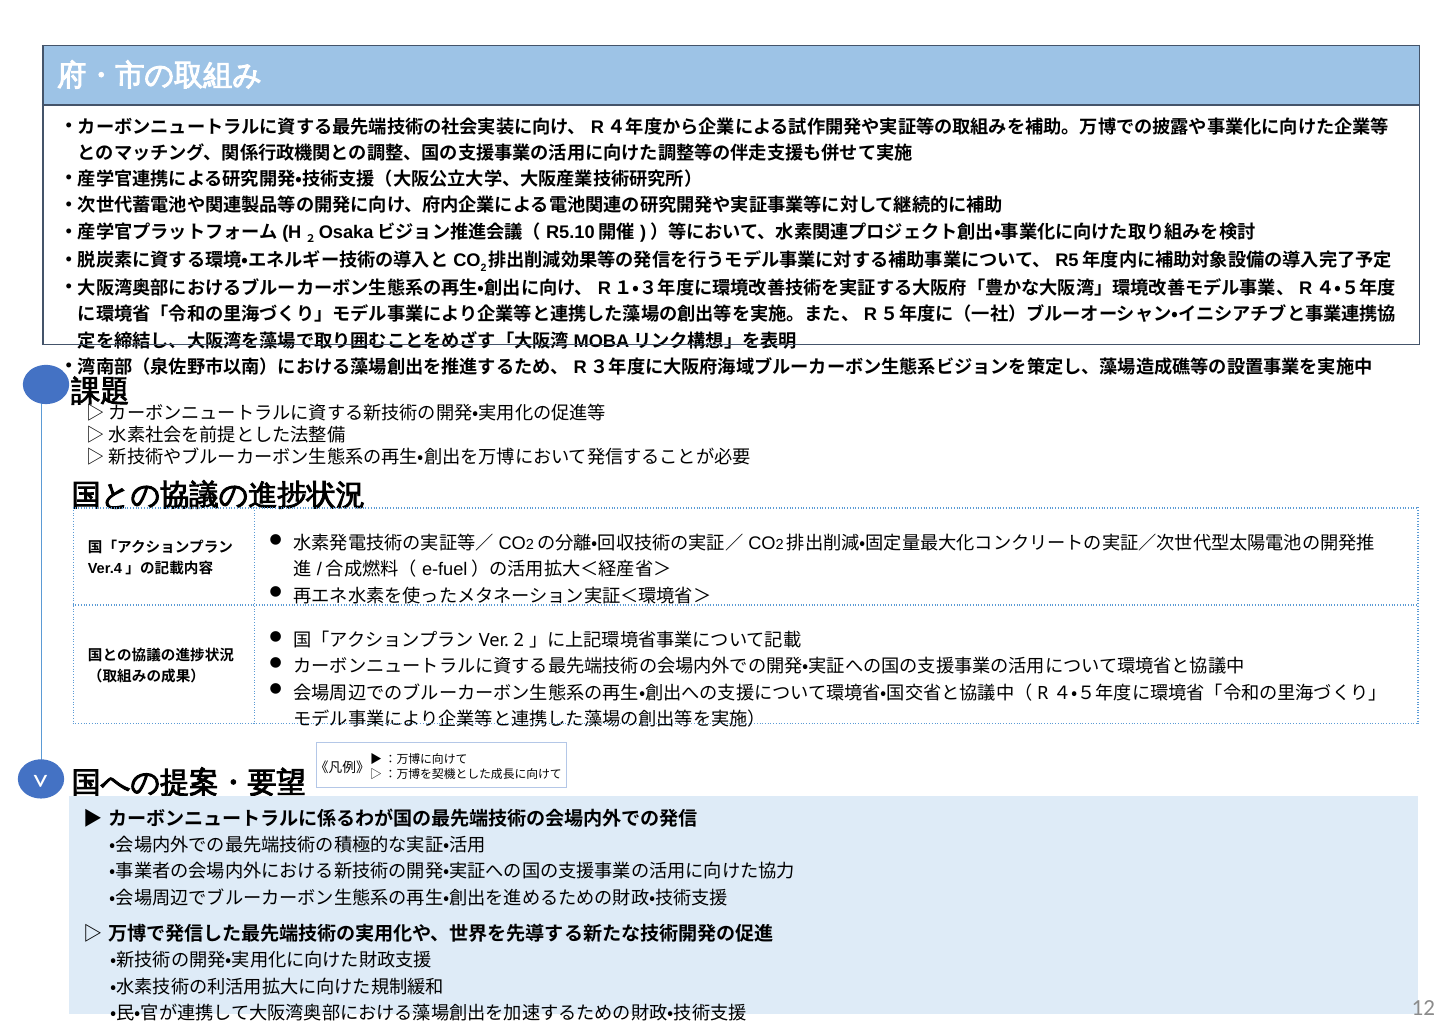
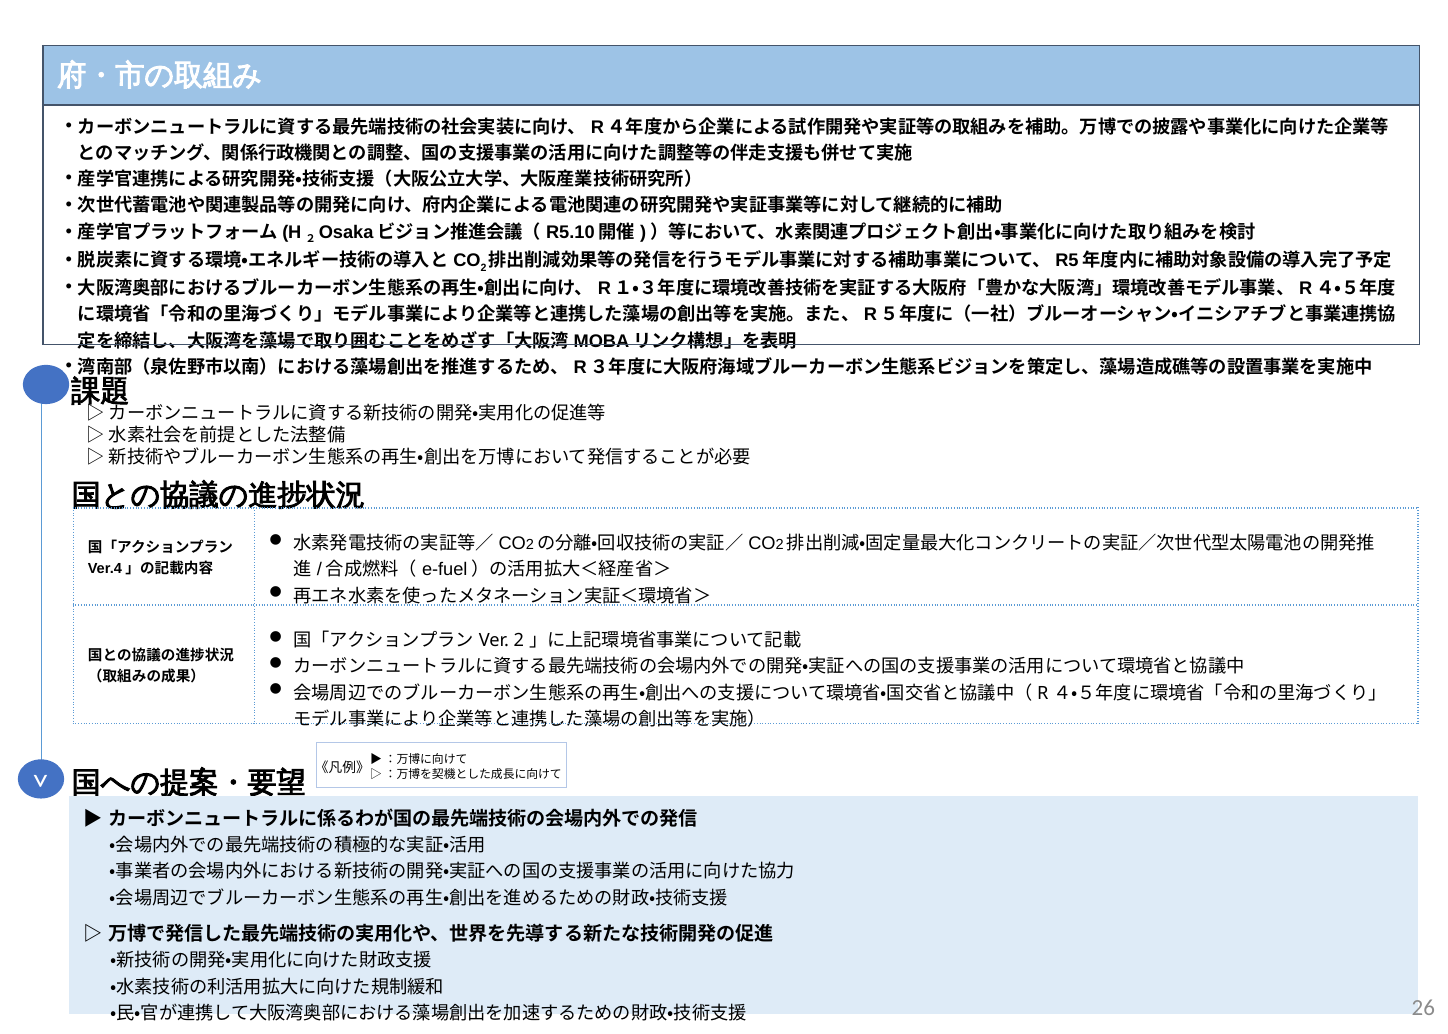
12: 12 -> 26 (1423, 1008)
